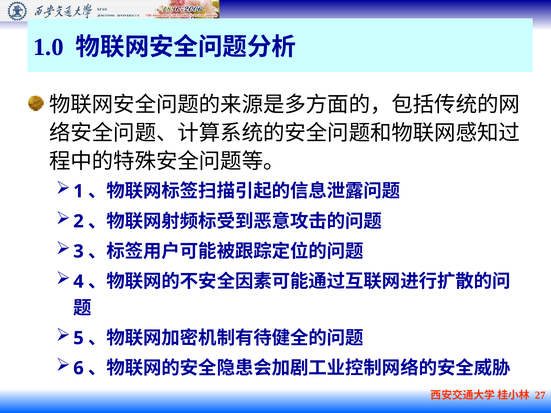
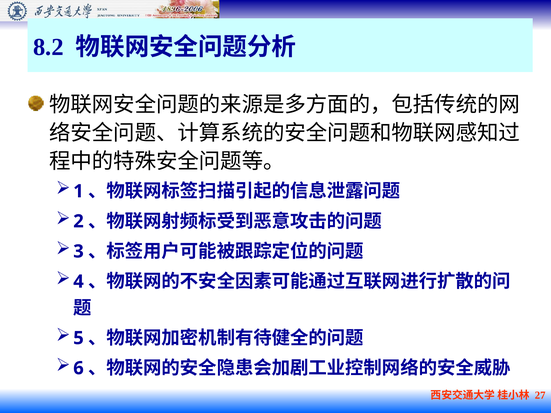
1.0: 1.0 -> 8.2 (48, 47)
